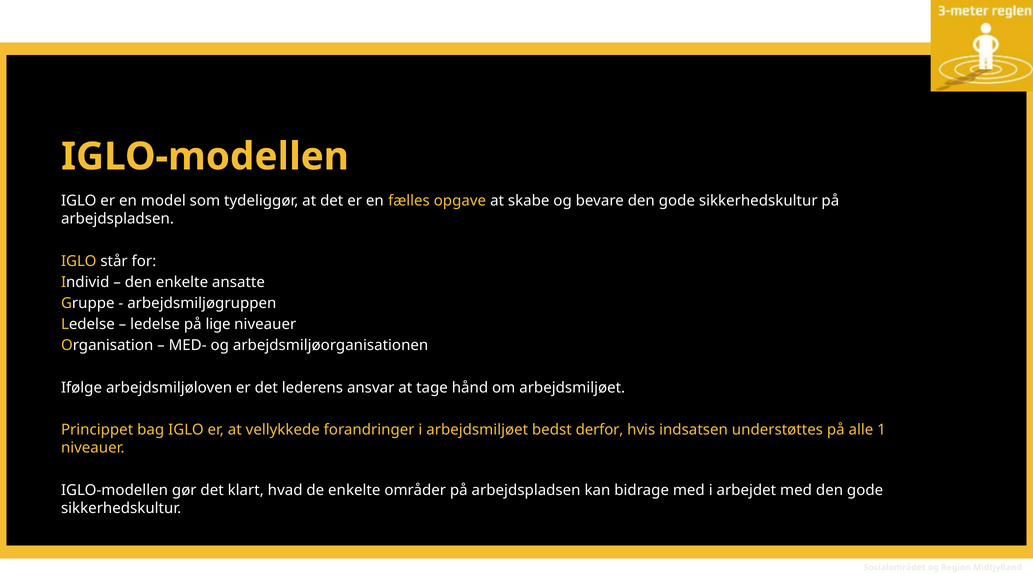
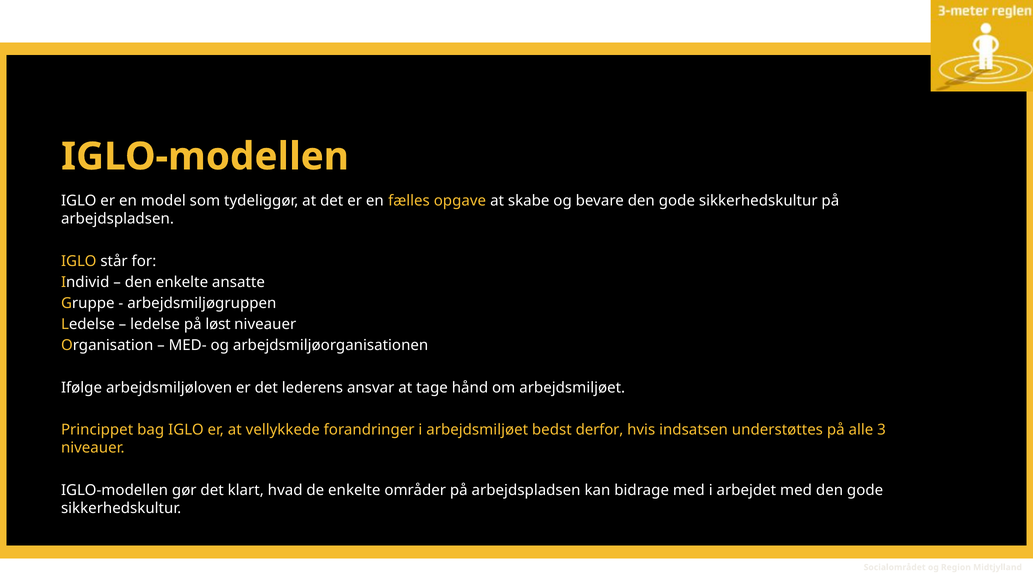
lige: lige -> løst (218, 324)
1: 1 -> 3 (882, 430)
